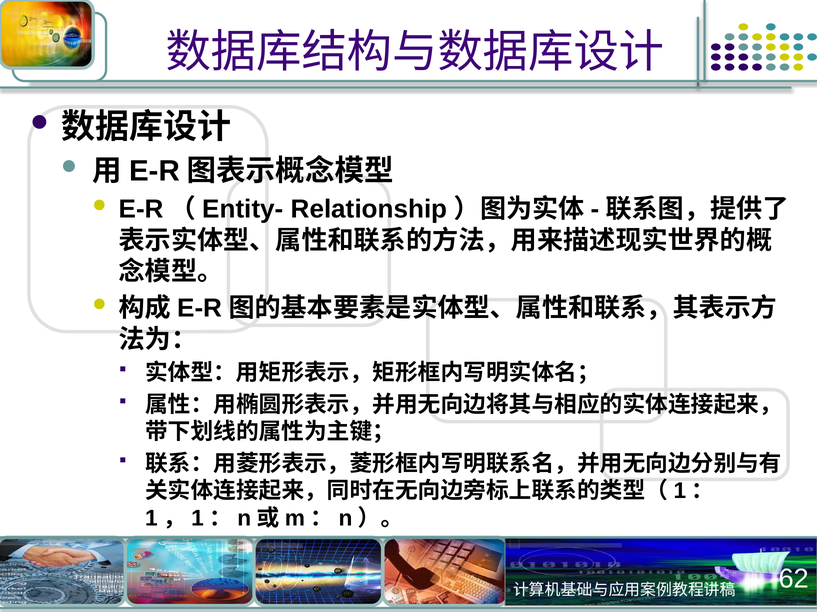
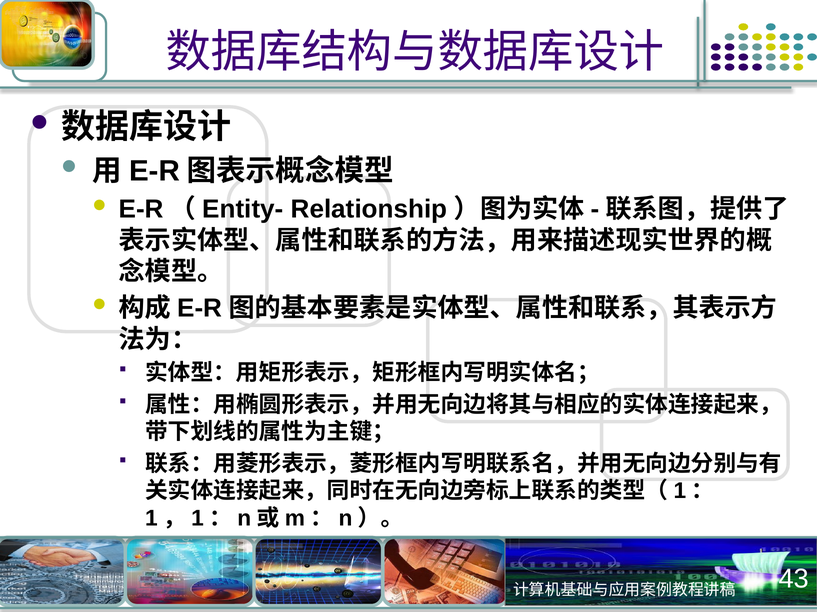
62: 62 -> 43 (794, 580)
